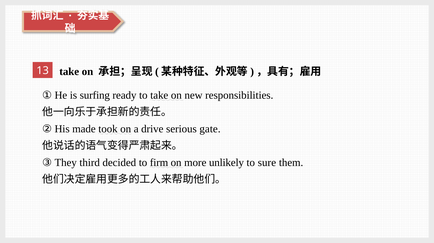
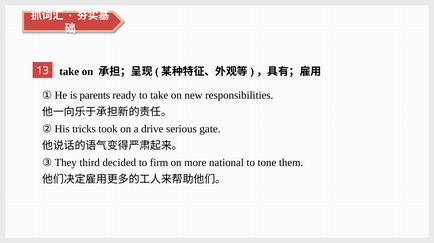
surfing: surfing -> parents (95, 95)
made: made -> tricks (84, 129)
unlikely: unlikely -> national (226, 163)
sure: sure -> tone (267, 163)
